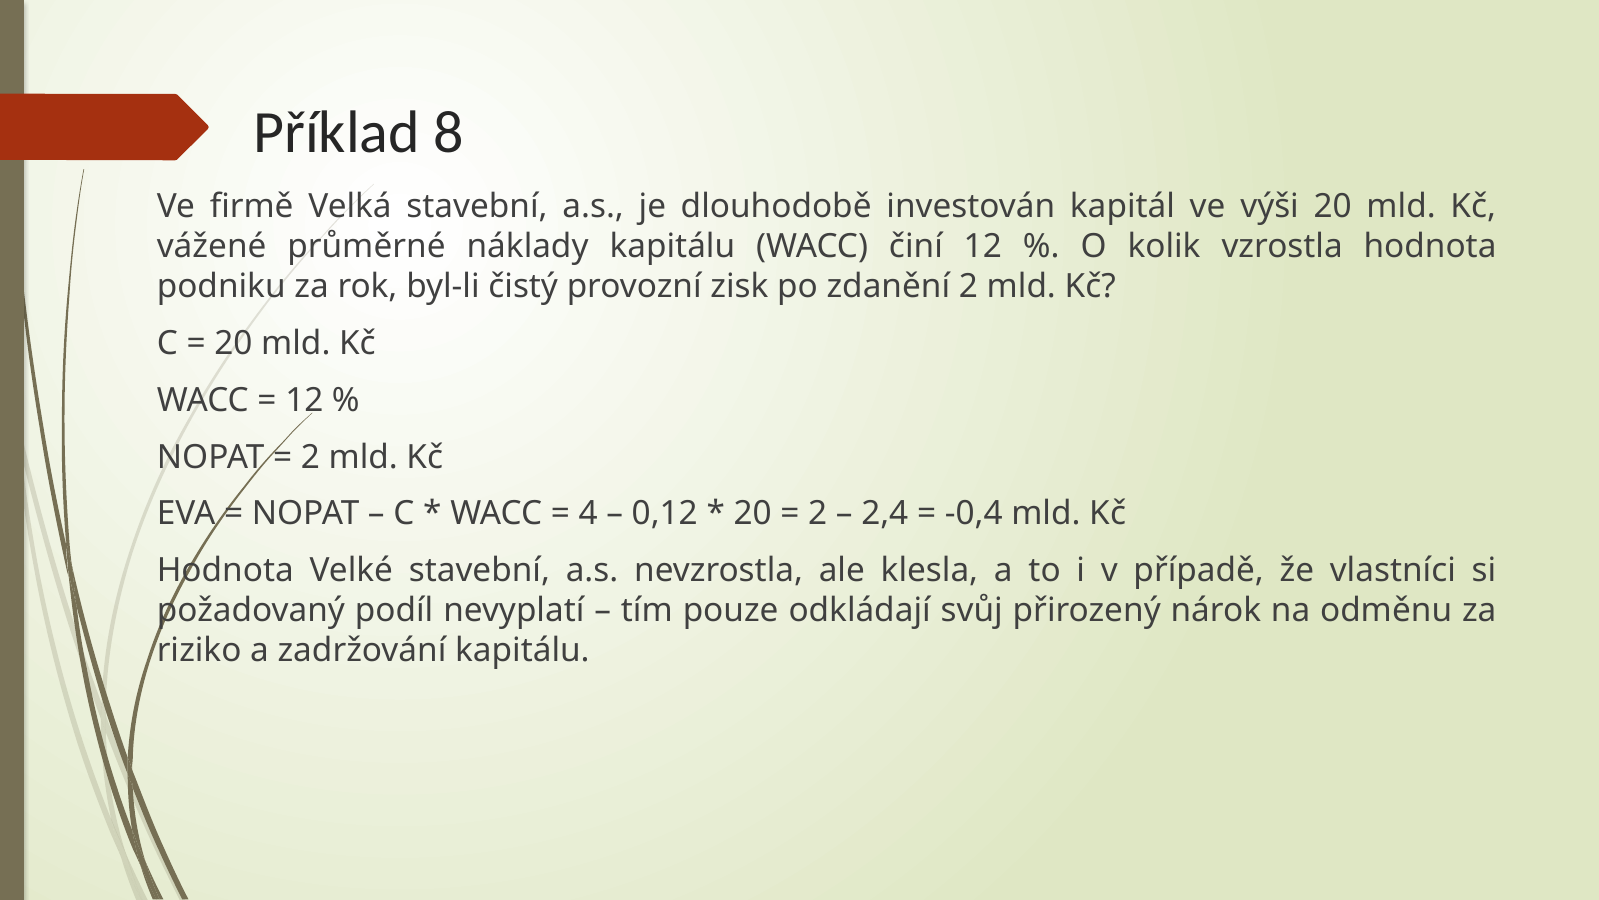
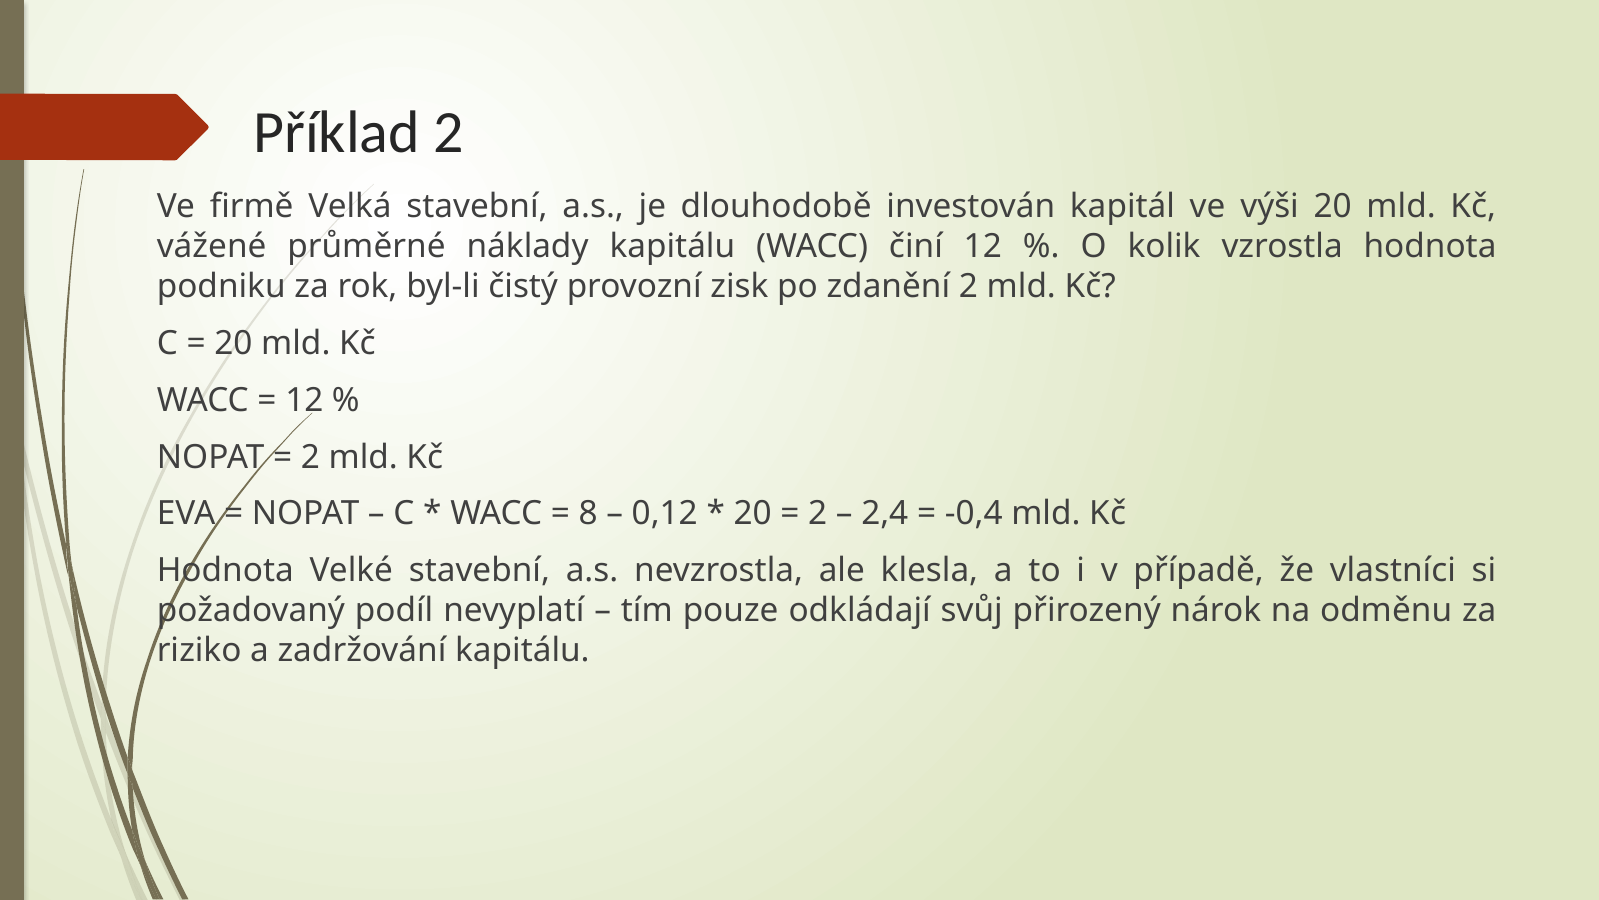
Příklad 8: 8 -> 2 (449, 133)
4: 4 -> 8 (588, 514)
